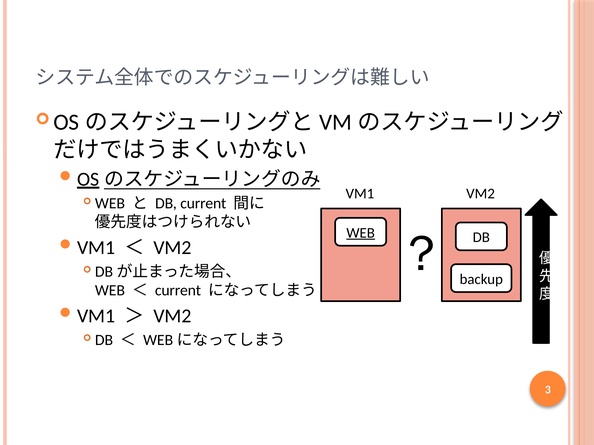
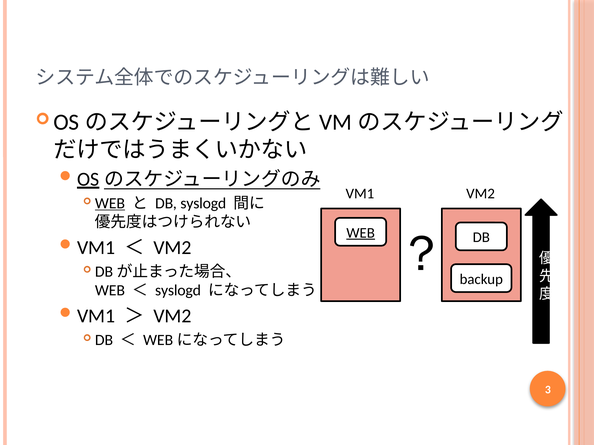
WEB underline: none -> present (110, 204)
DB current: current -> syslogd (203, 204)
current: current -> syslogd (178, 291)
